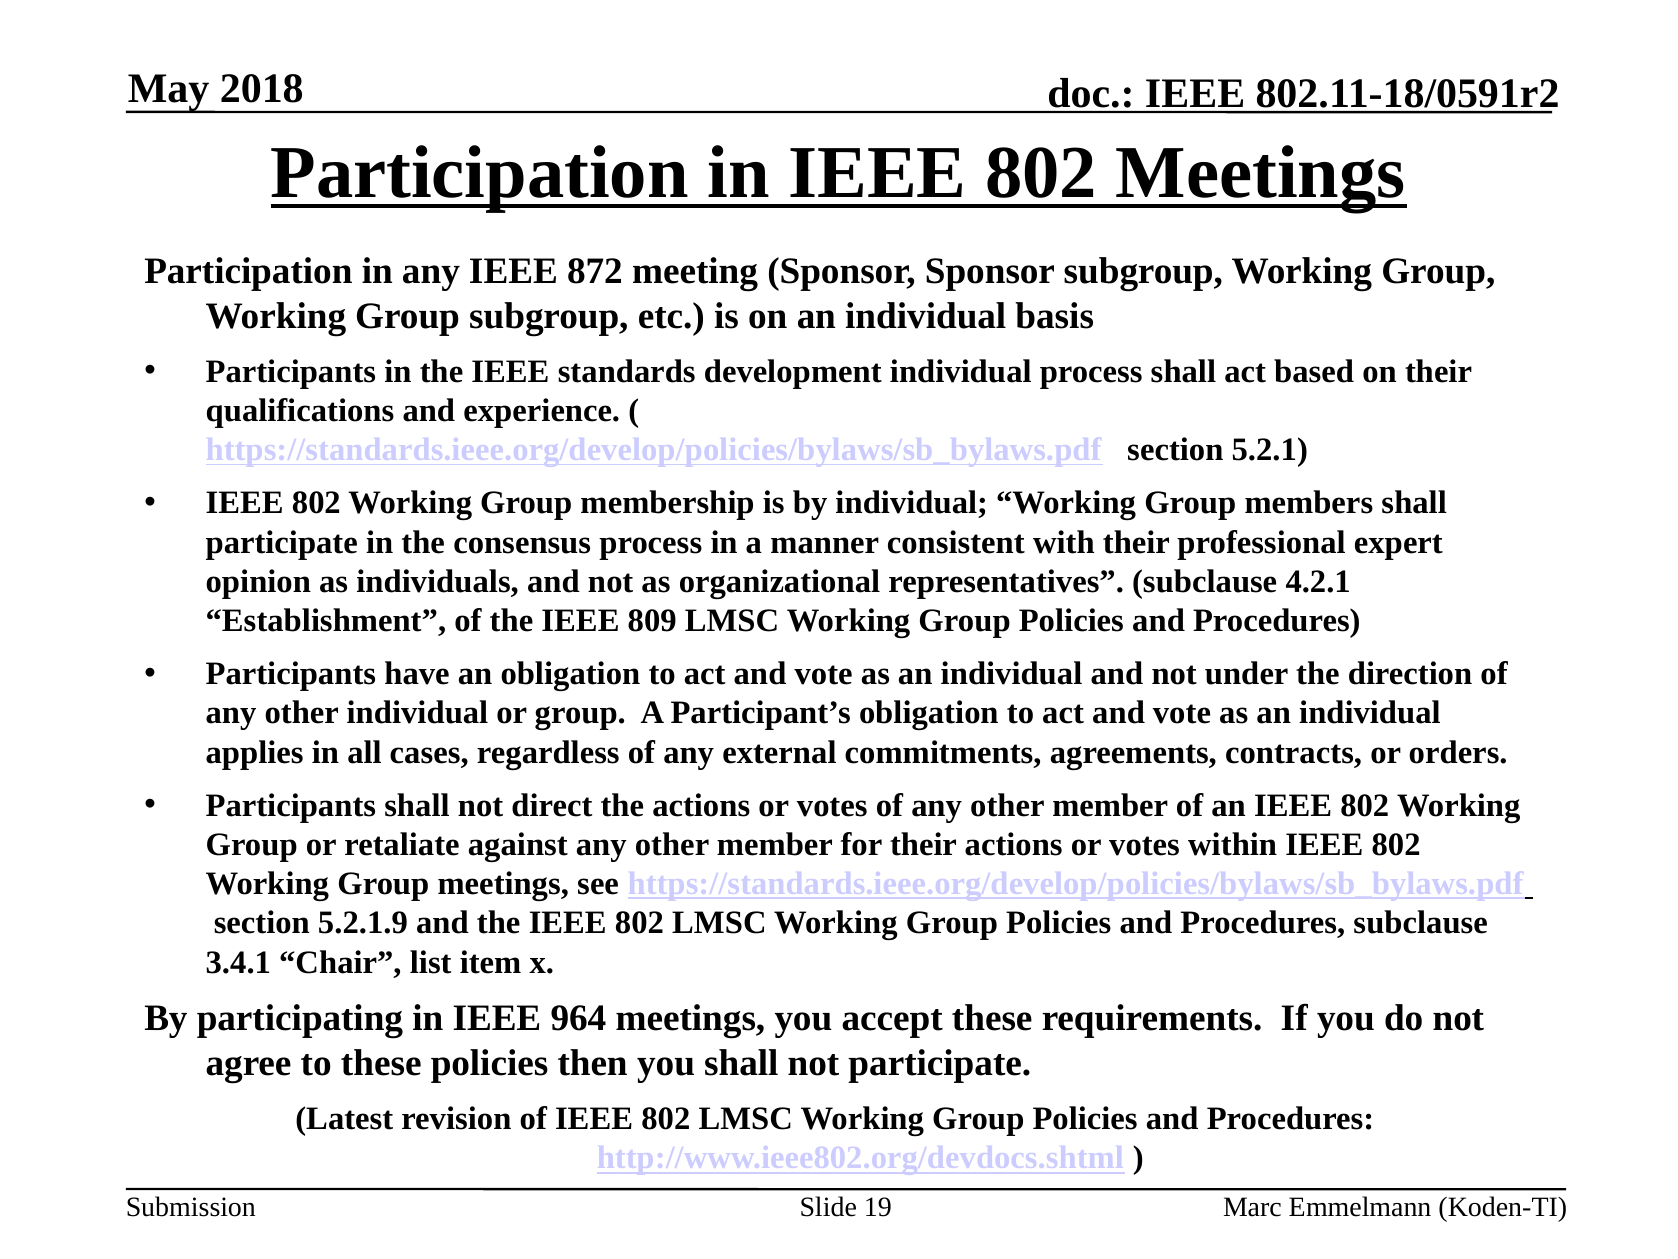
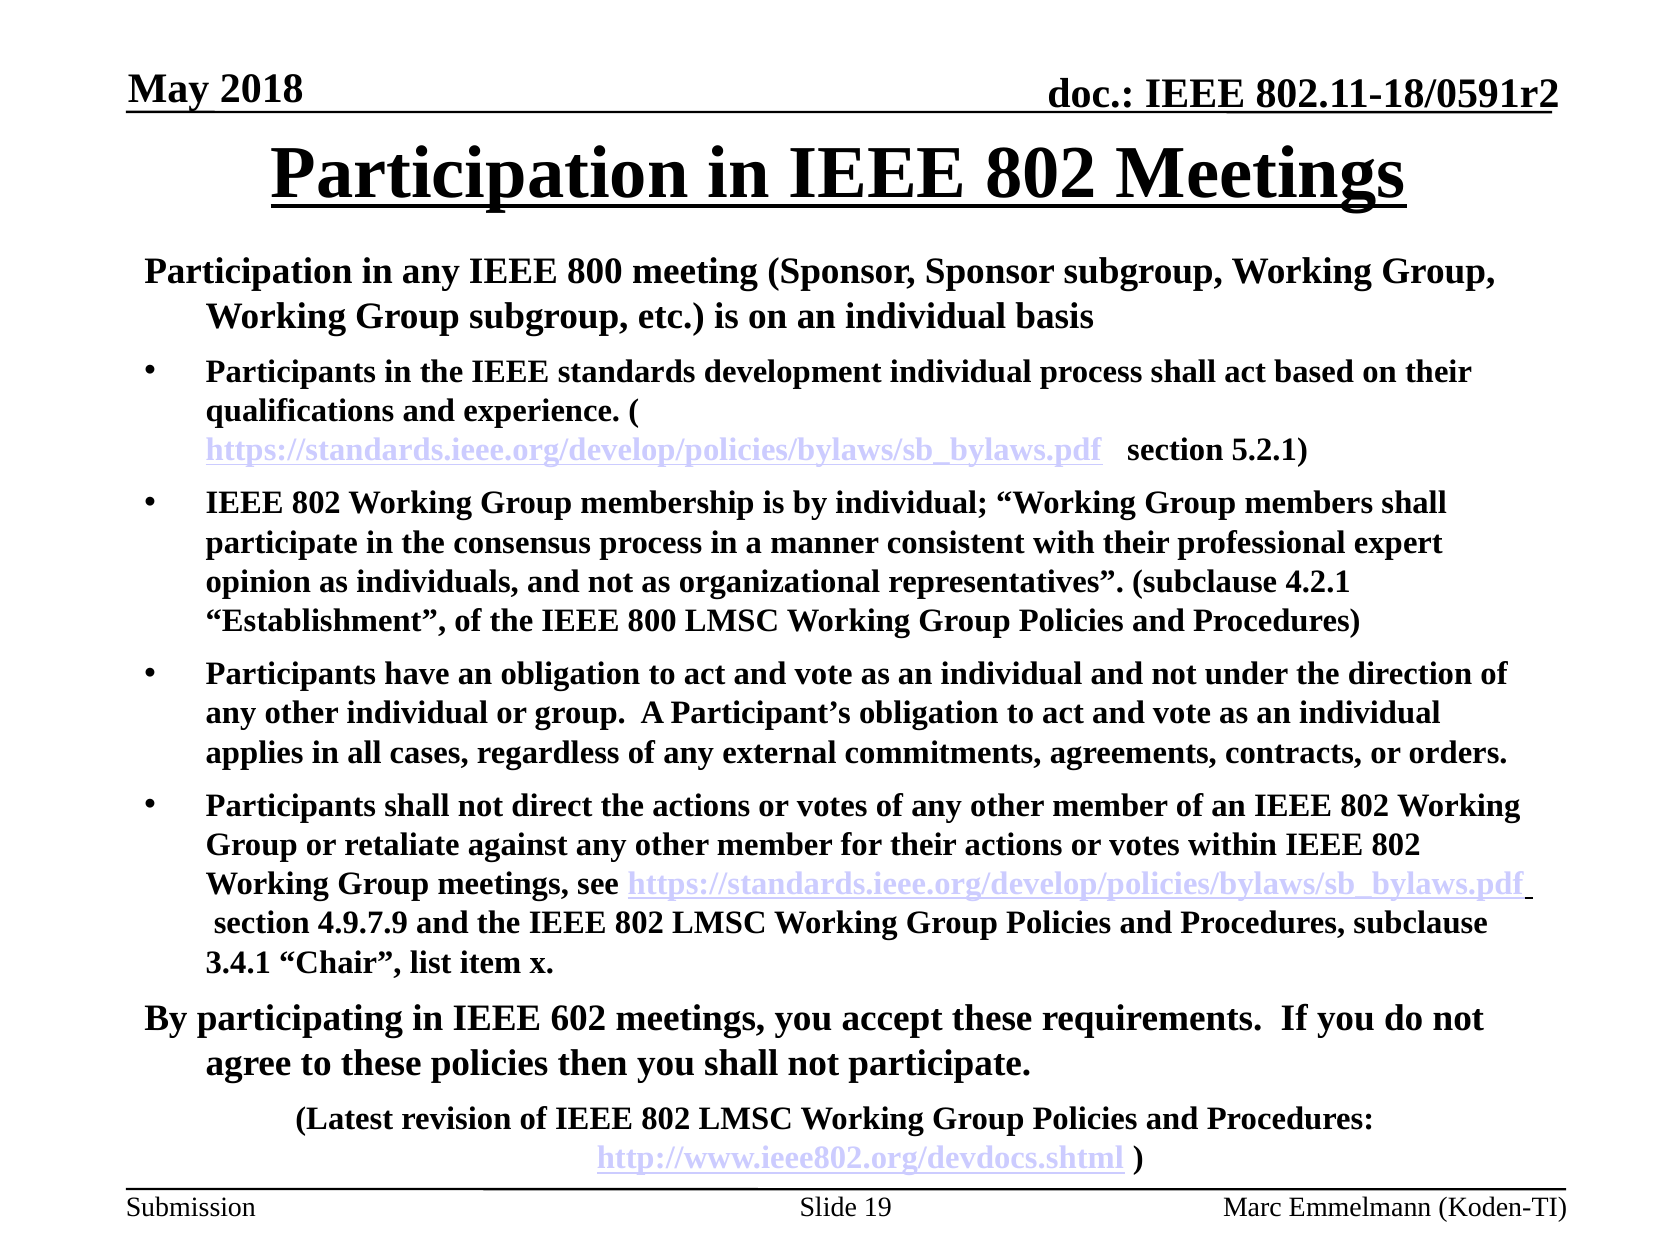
any IEEE 872: 872 -> 800 (595, 271)
the IEEE 809: 809 -> 800 (652, 621)
5.2.1.9: 5.2.1.9 -> 4.9.7.9 (363, 923)
964: 964 -> 602 (578, 1018)
